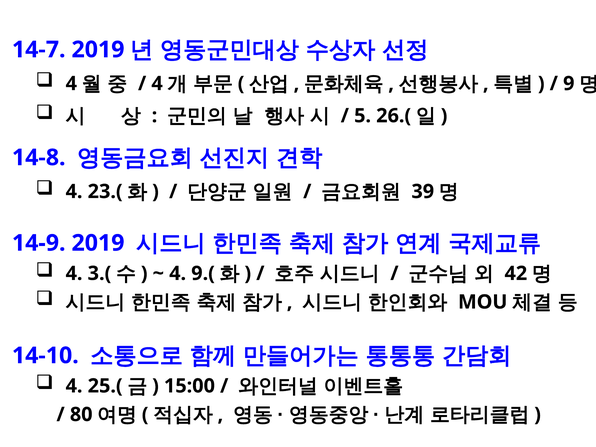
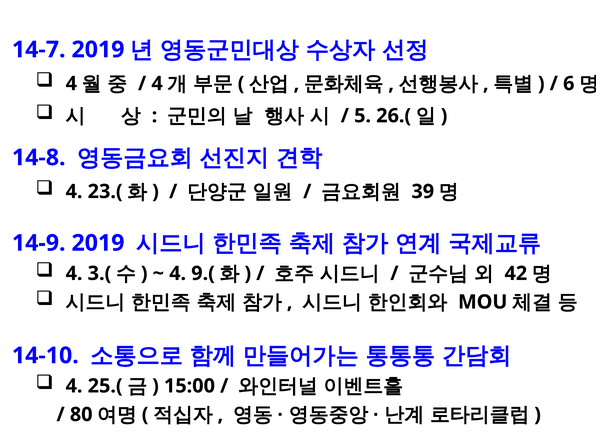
9: 9 -> 6 (569, 84)
